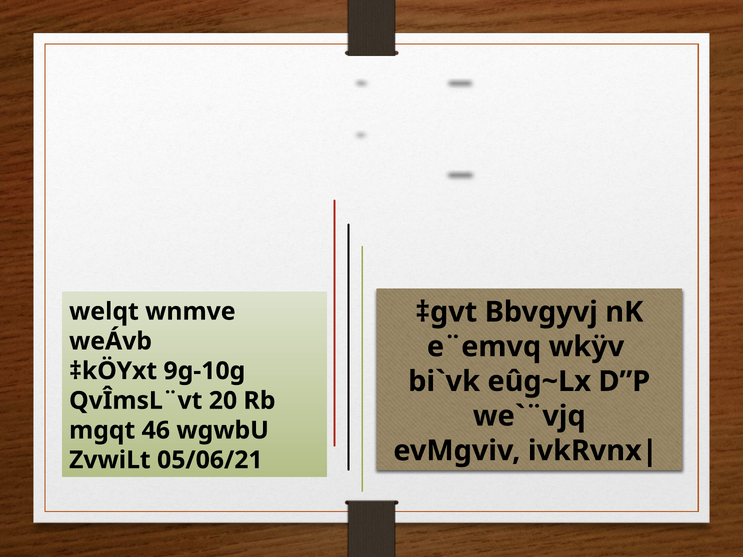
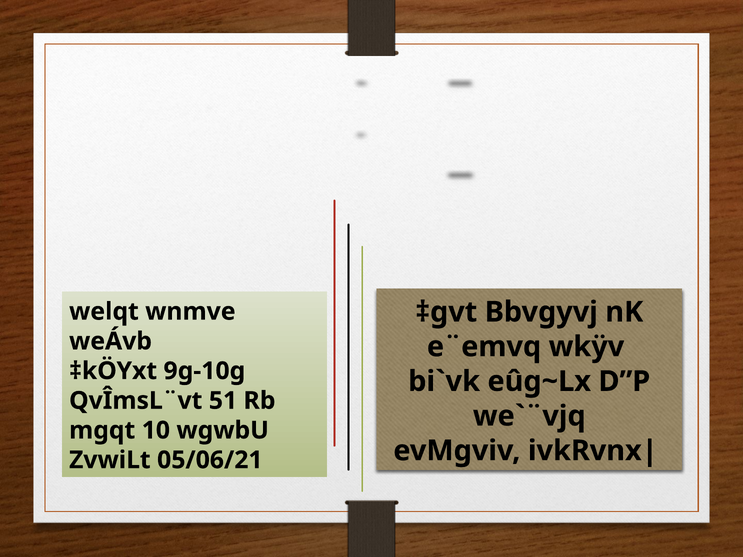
20: 20 -> 51 (223, 401)
46: 46 -> 10 (156, 431)
